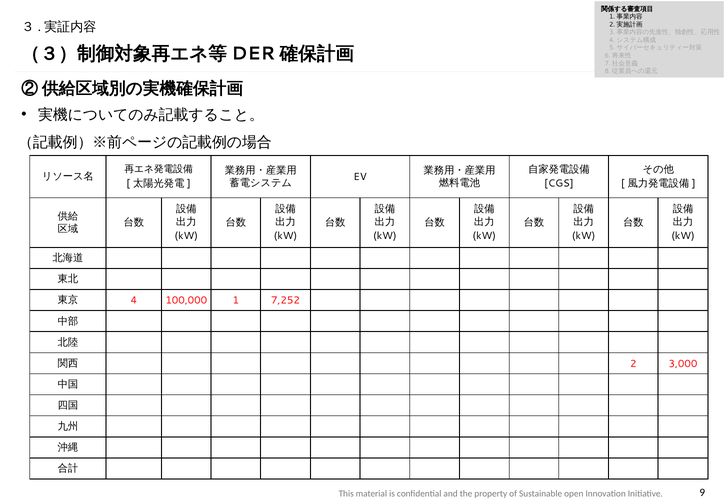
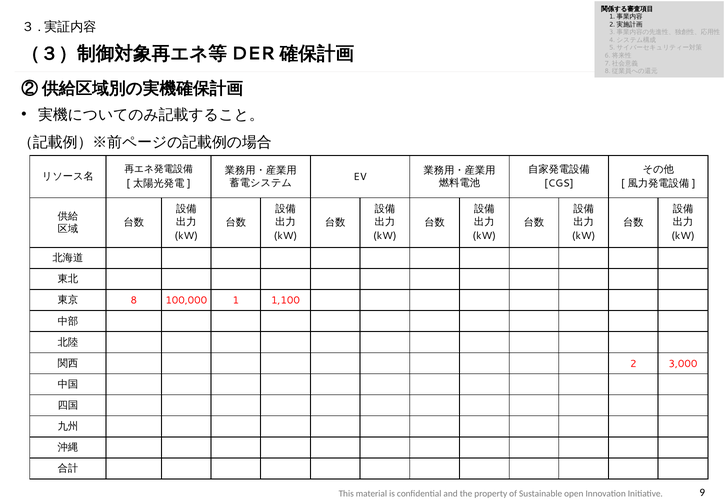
4: 4 -> 8 (134, 301)
7,252: 7,252 -> 1,100 (285, 301)
